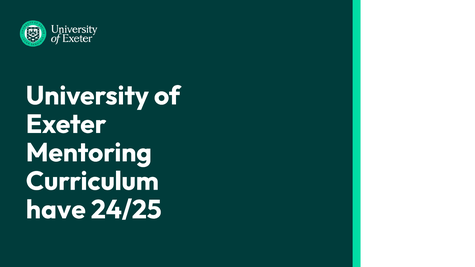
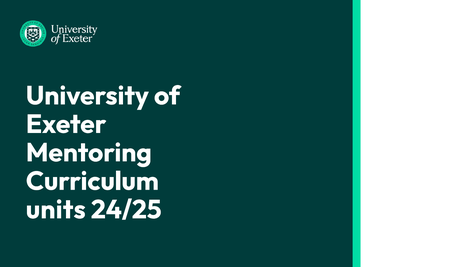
have: have -> units (56, 210)
